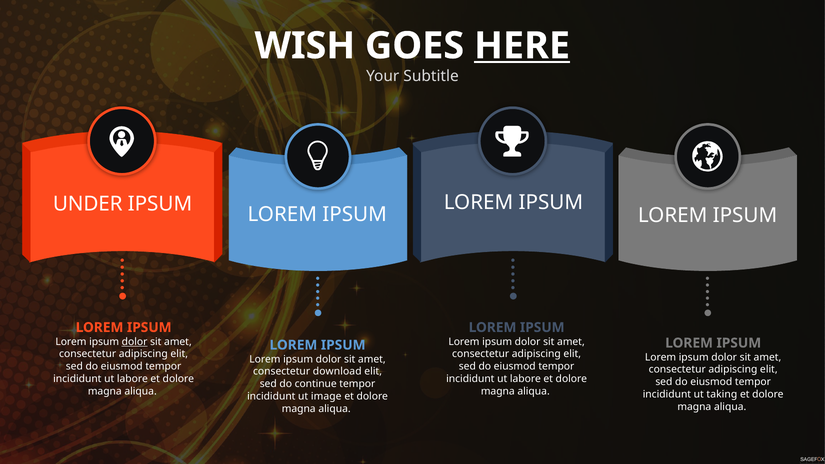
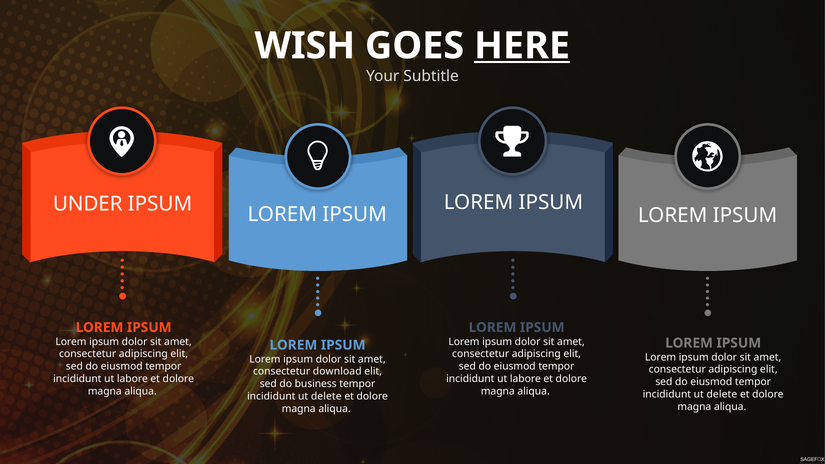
dolor underline: present -> none (135, 342)
continue: continue -> business (316, 384)
taking: taking -> delete (722, 394)
image: image -> delete (326, 396)
